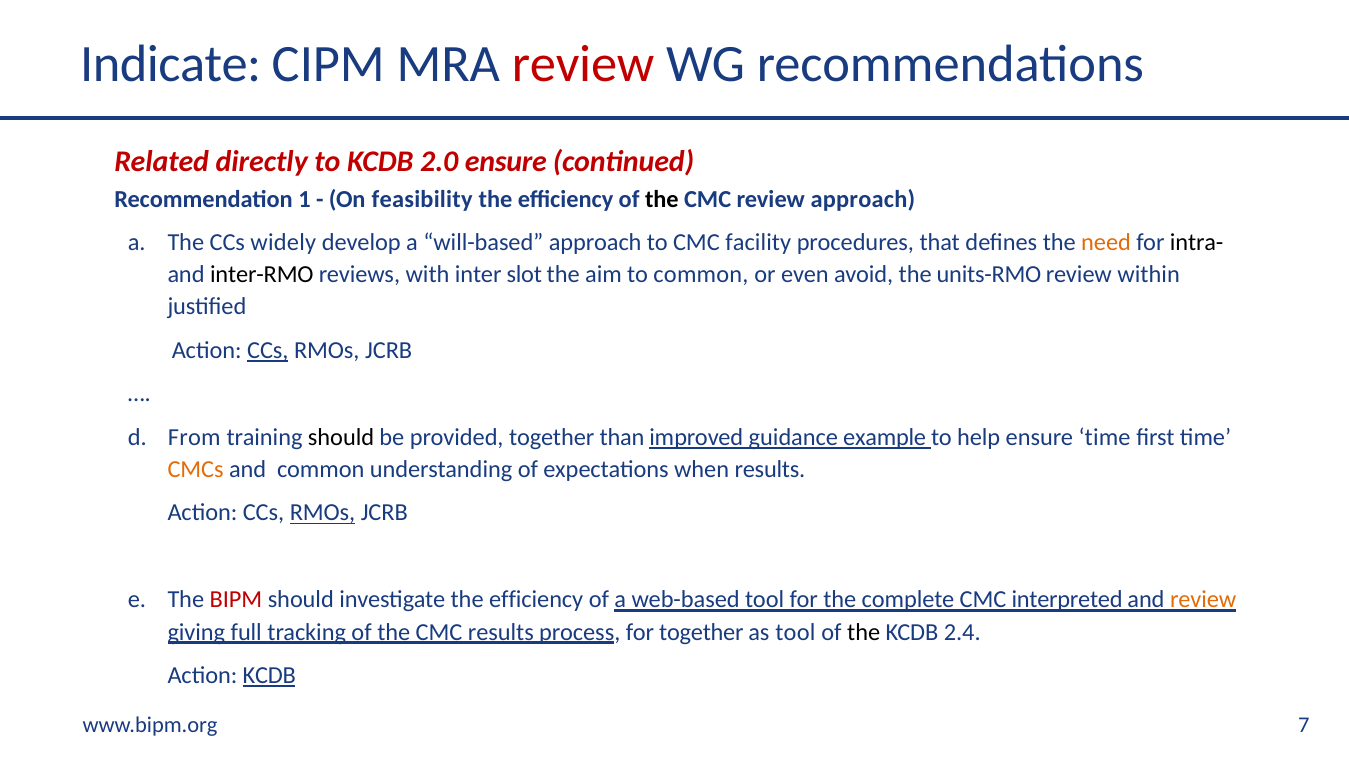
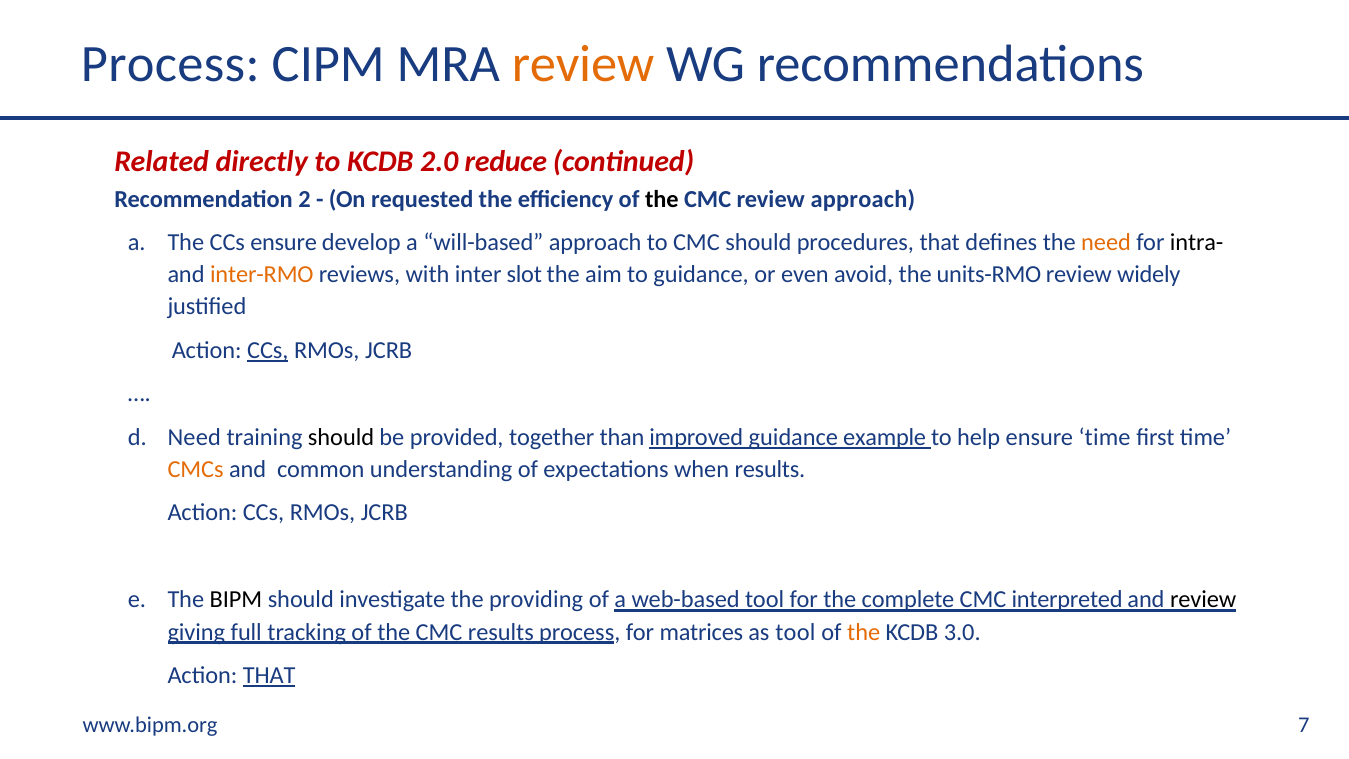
Indicate: Indicate -> Process (170, 64)
review colour: red -> orange (583, 64)
2.0 ensure: ensure -> reduce (506, 162)
1: 1 -> 2 (304, 199)
feasibility: feasibility -> requested (422, 199)
CCs widely: widely -> ensure (284, 242)
CMC facility: facility -> should (758, 242)
inter-RMO colour: black -> orange (262, 275)
to common: common -> guidance (701, 275)
within: within -> widely (1149, 275)
d From: From -> Need (194, 437)
RMOs underline: present -> none (323, 513)
BIPM colour: red -> black (236, 600)
investigate the efficiency: efficiency -> providing (536, 600)
review colour: orange -> black (1203, 600)
for together: together -> matrices (701, 632)
the colour: black -> orange (864, 632)
2.4: 2.4 -> 3.0 (962, 632)
Action KCDB: KCDB -> THAT (269, 675)
